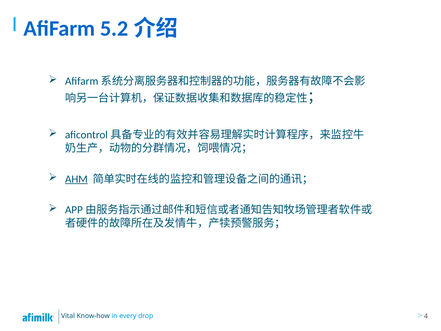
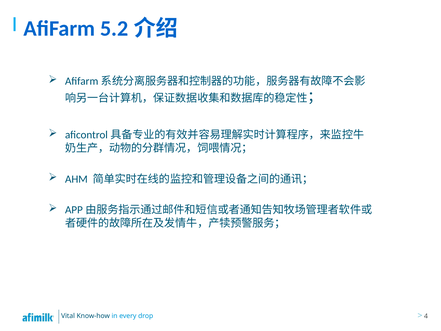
AHM underline: present -> none (76, 179)
